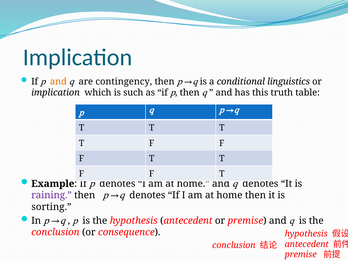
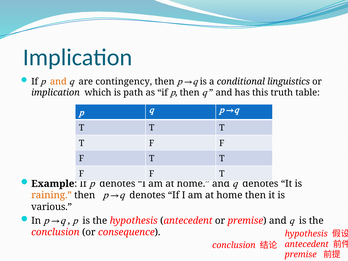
such: such -> path (133, 93)
raining colour: purple -> orange (52, 195)
sorting: sorting -> various (52, 207)
